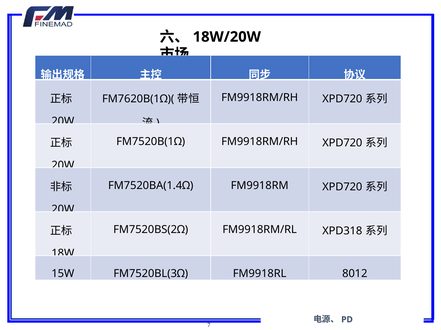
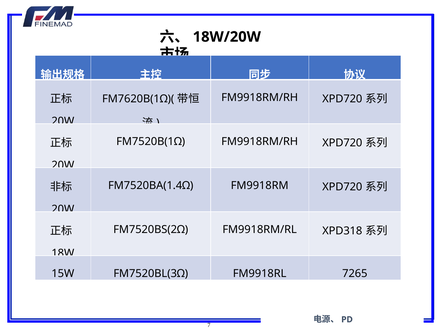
8012: 8012 -> 7265 (355, 274)
